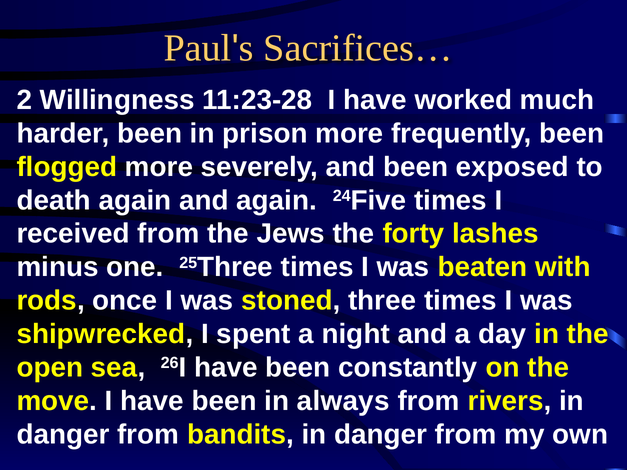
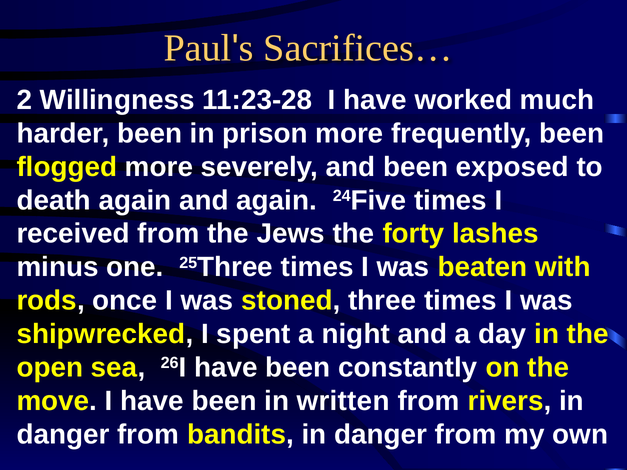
always: always -> written (343, 401)
